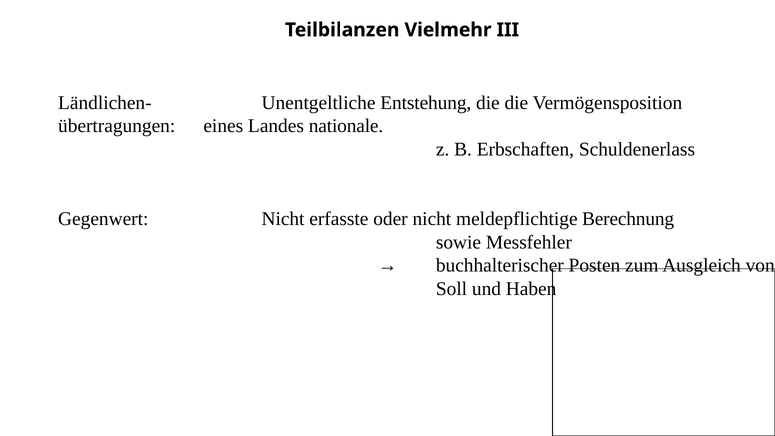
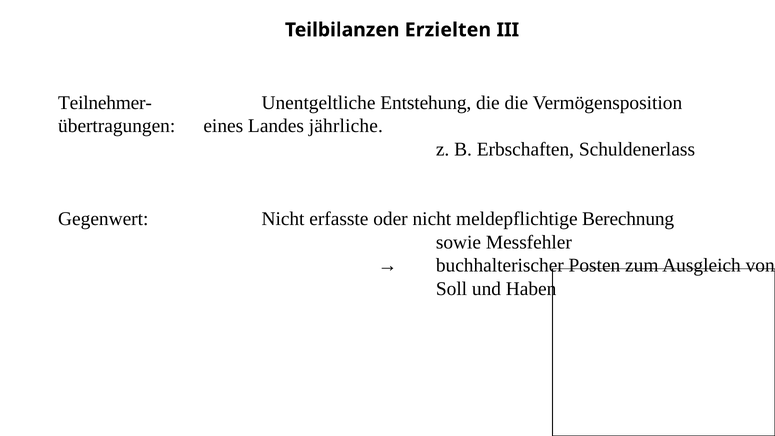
Vielmehr: Vielmehr -> Erzielten (448, 30)
Ländlichen-: Ländlichen- -> Teilnehmer- (105, 103)
nationale: nationale -> jährliche (346, 126)
